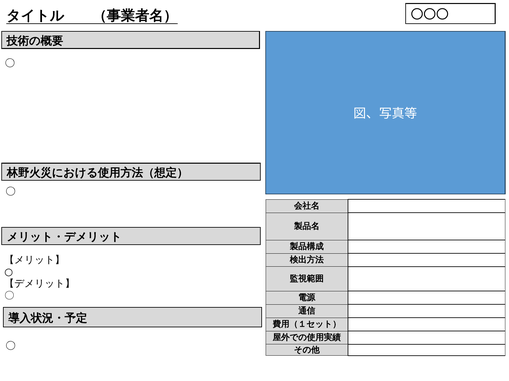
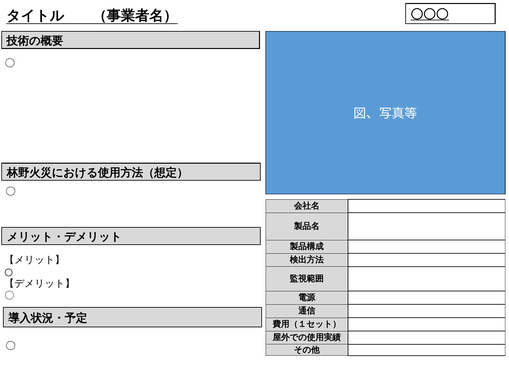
〇〇〇 underline: none -> present (430, 15)
